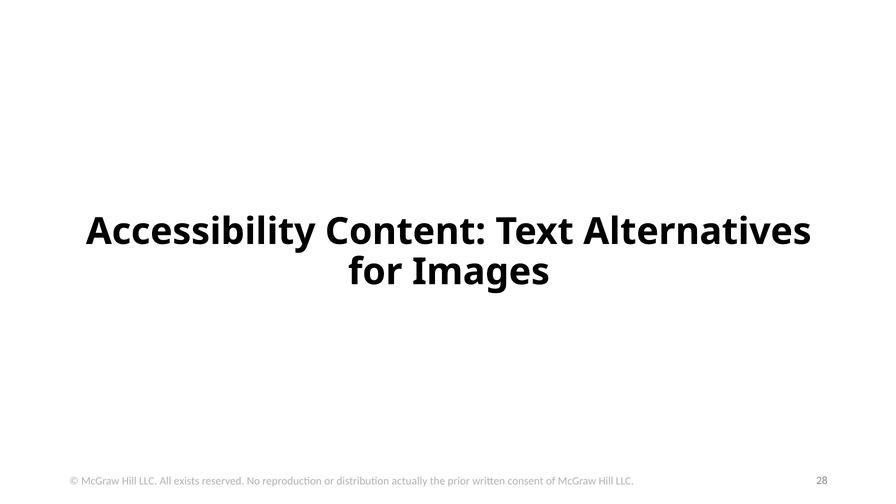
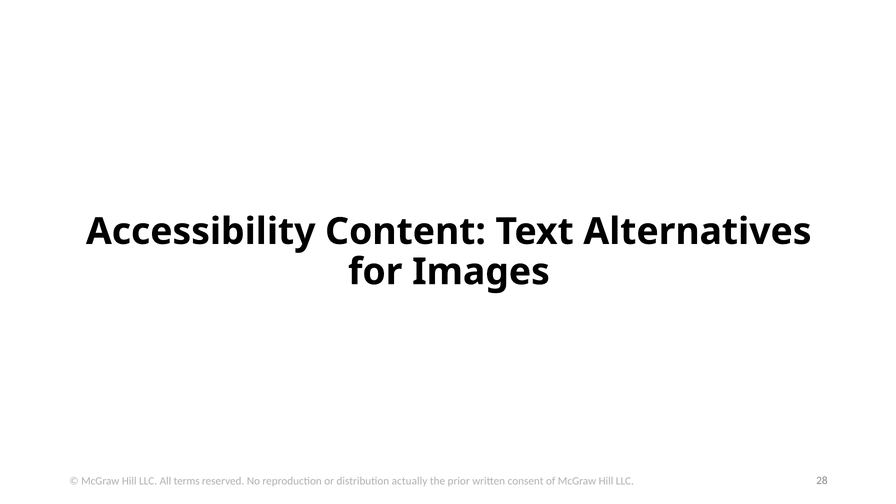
exists: exists -> terms (187, 481)
